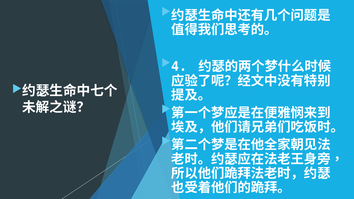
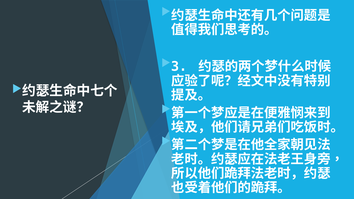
4: 4 -> 3 (179, 67)
